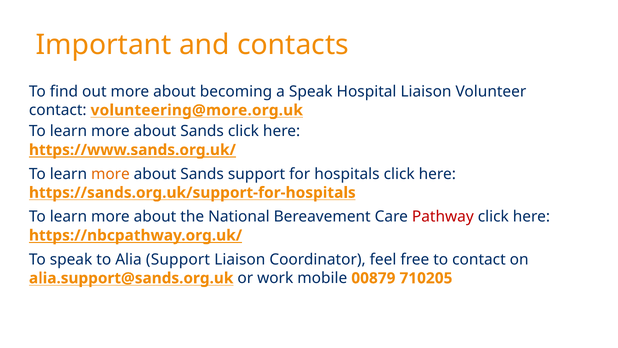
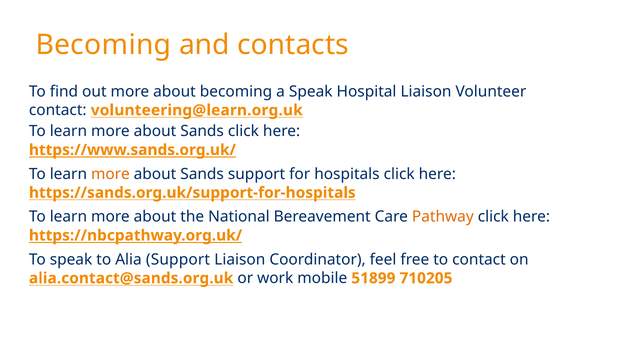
Important: Important -> Becoming (103, 45)
volunteering@more.org.uk: volunteering@more.org.uk -> volunteering@learn.org.uk (197, 110)
Pathway colour: red -> orange (443, 217)
alia.support@sands.org.uk: alia.support@sands.org.uk -> alia.contact@sands.org.uk (131, 278)
00879: 00879 -> 51899 (373, 278)
